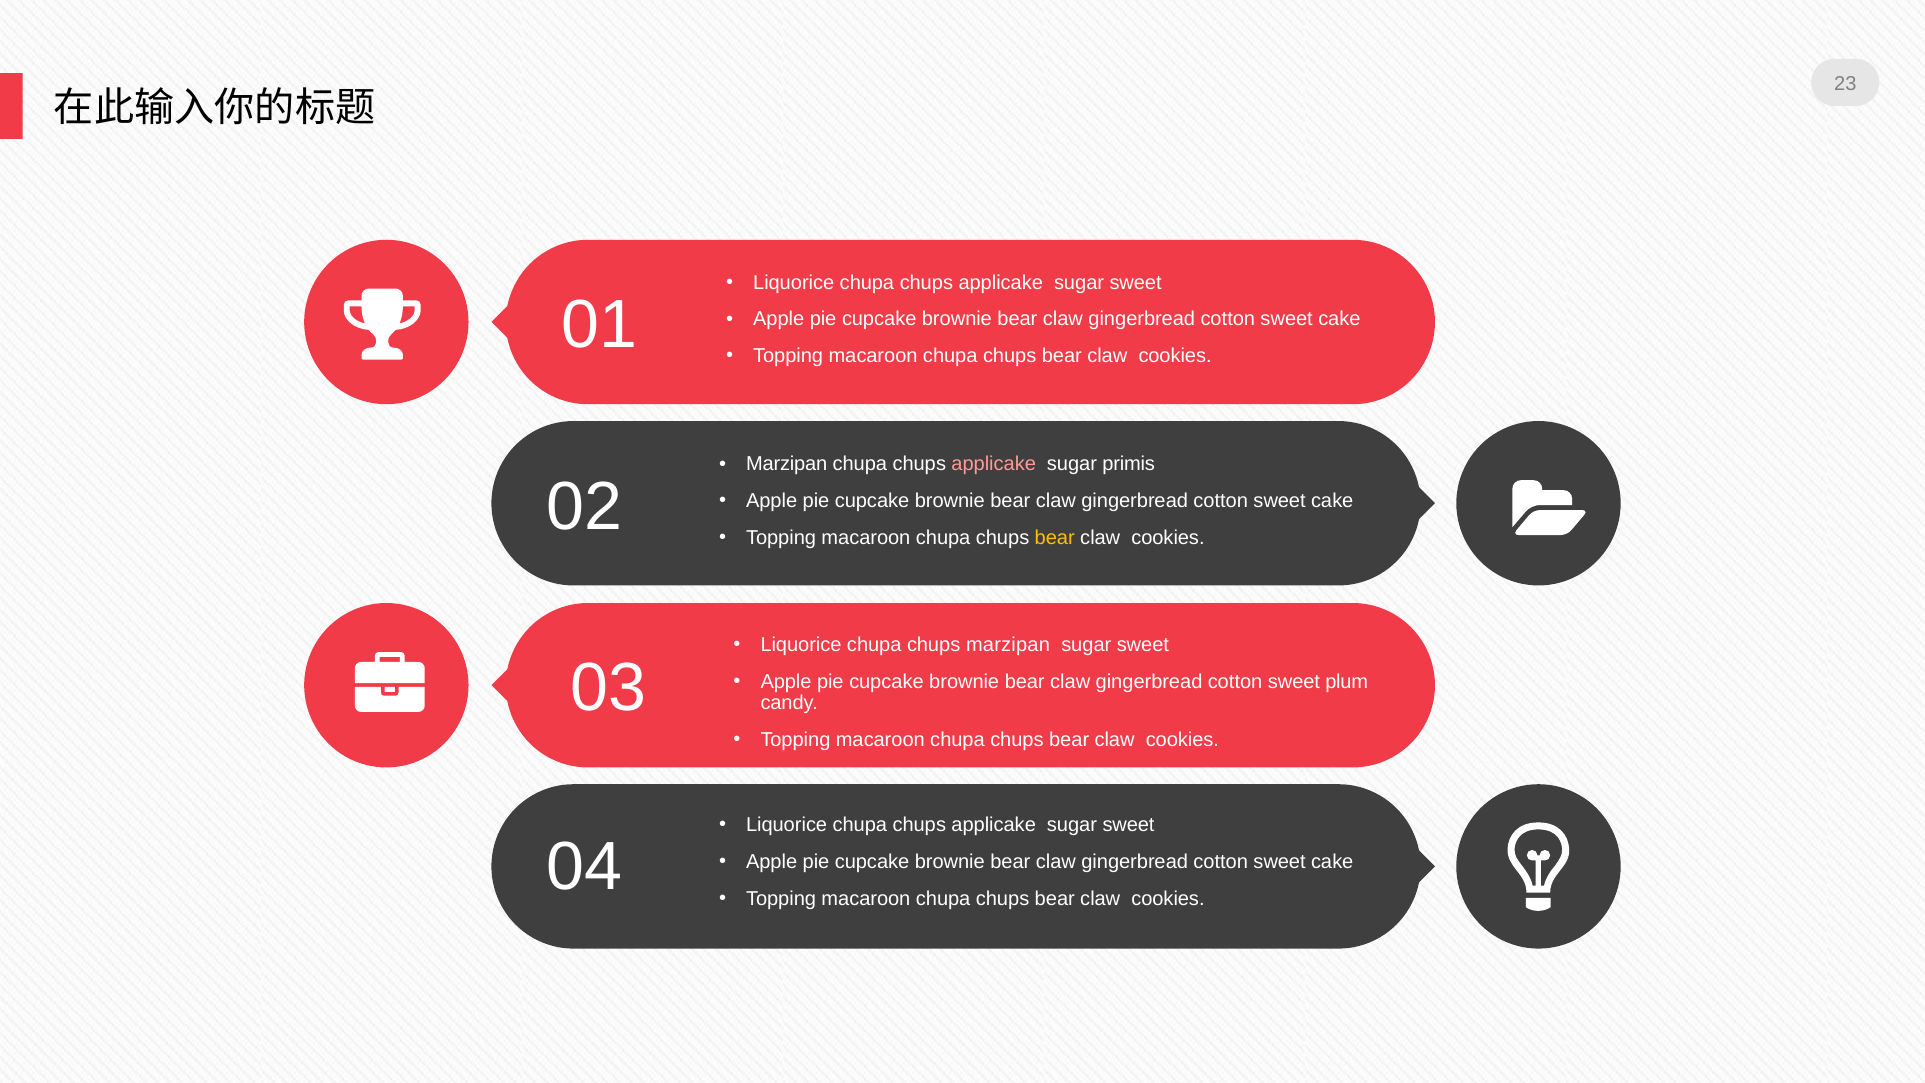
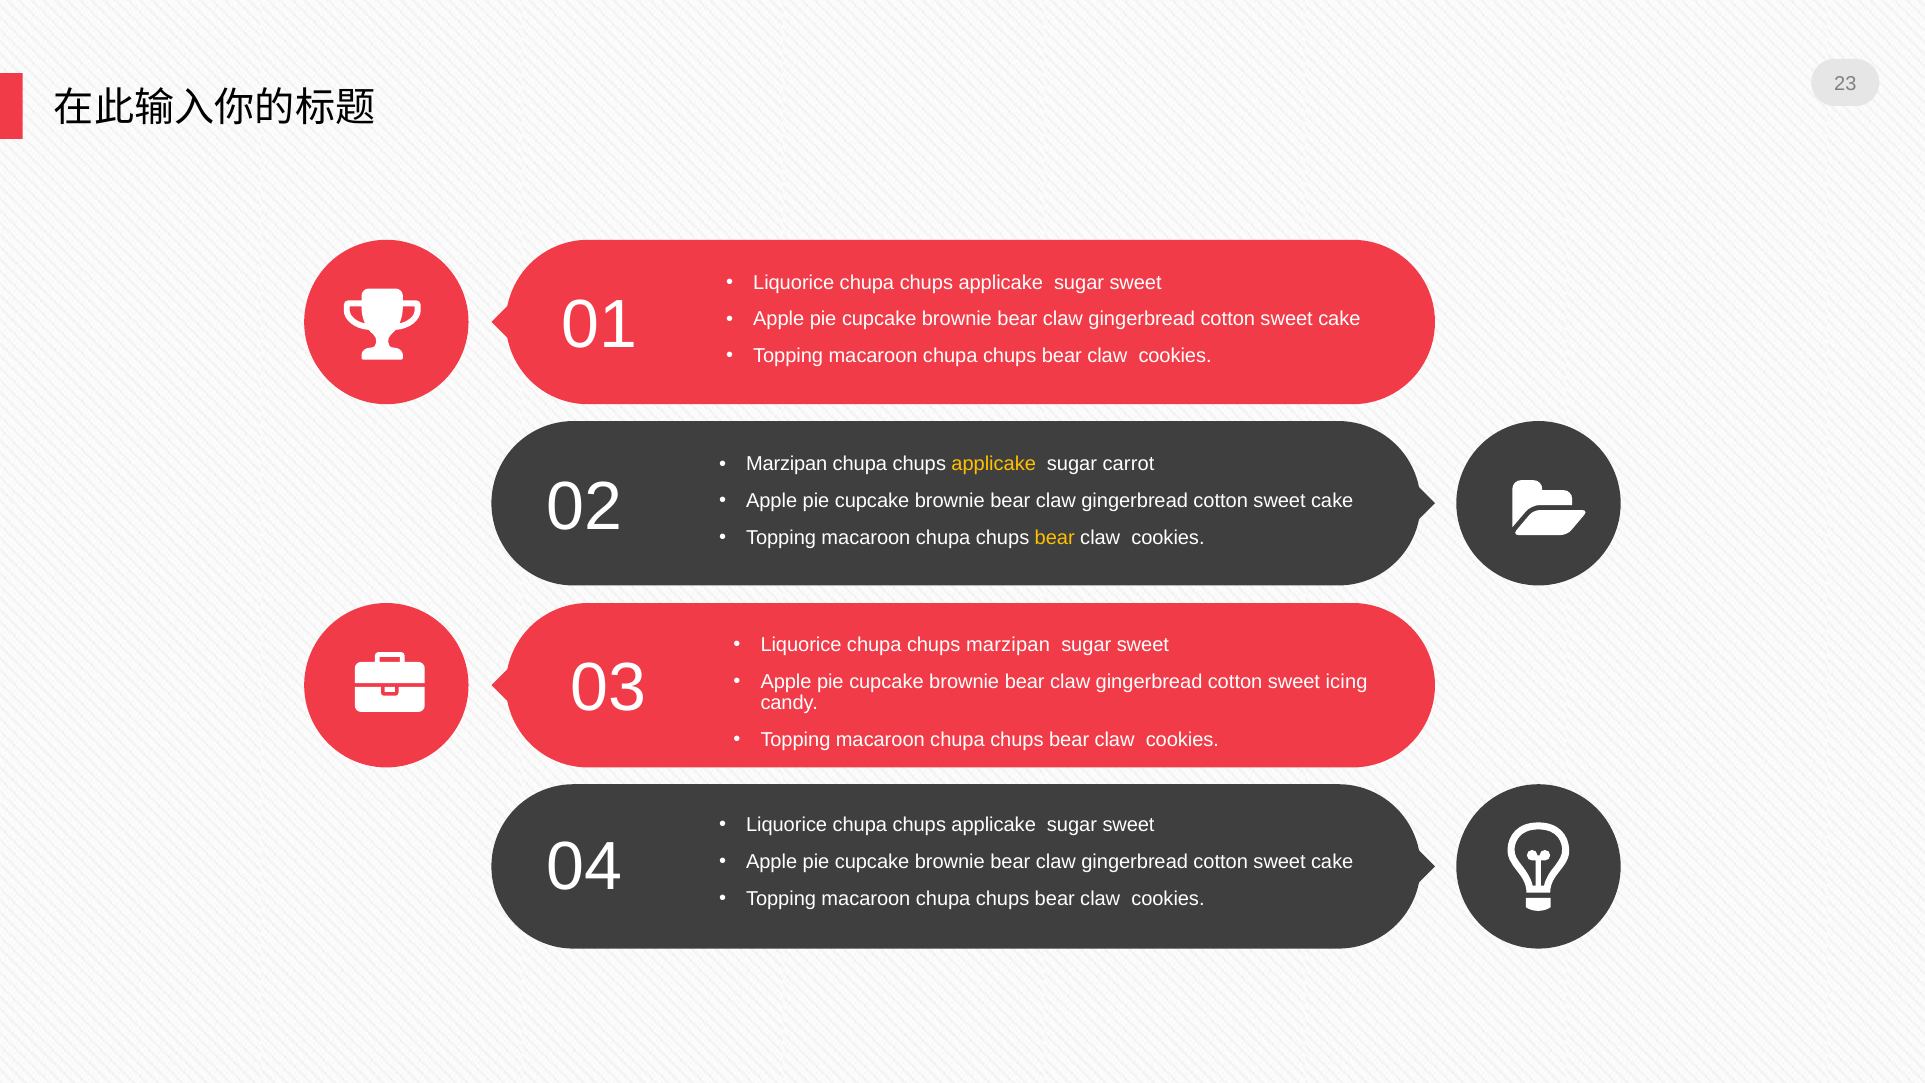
applicake colour: pink -> yellow (994, 464)
primis: primis -> carrot (1128, 464)
plum: plum -> icing (1347, 681)
